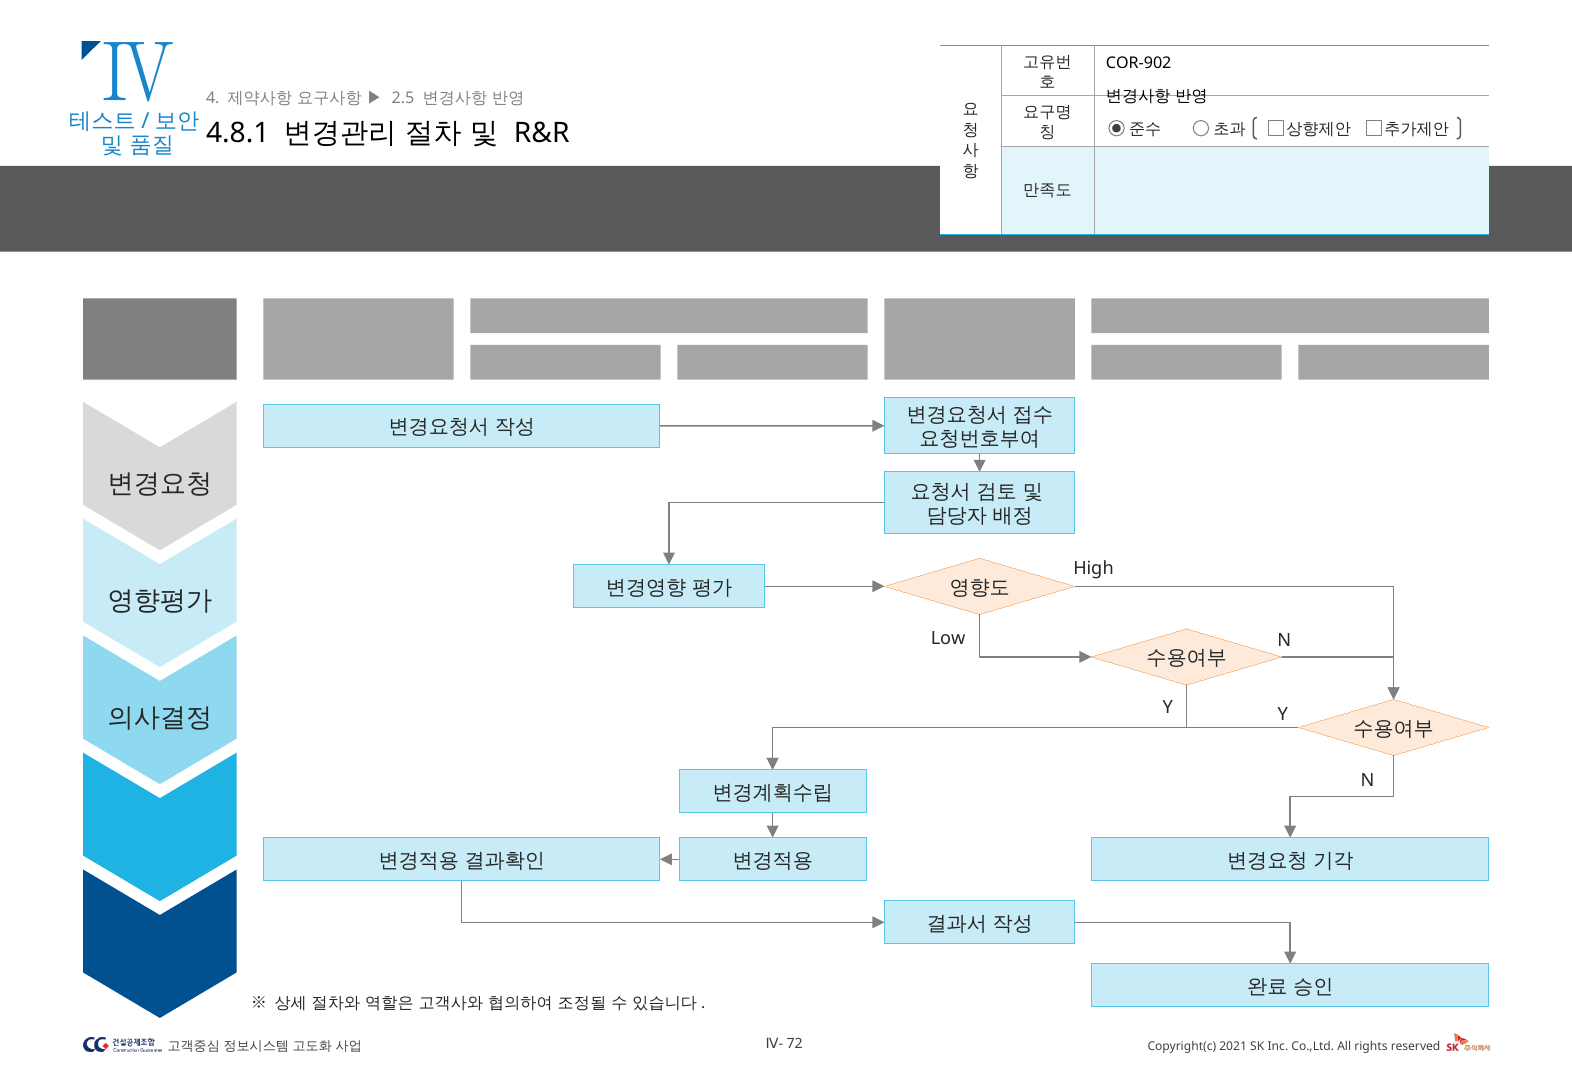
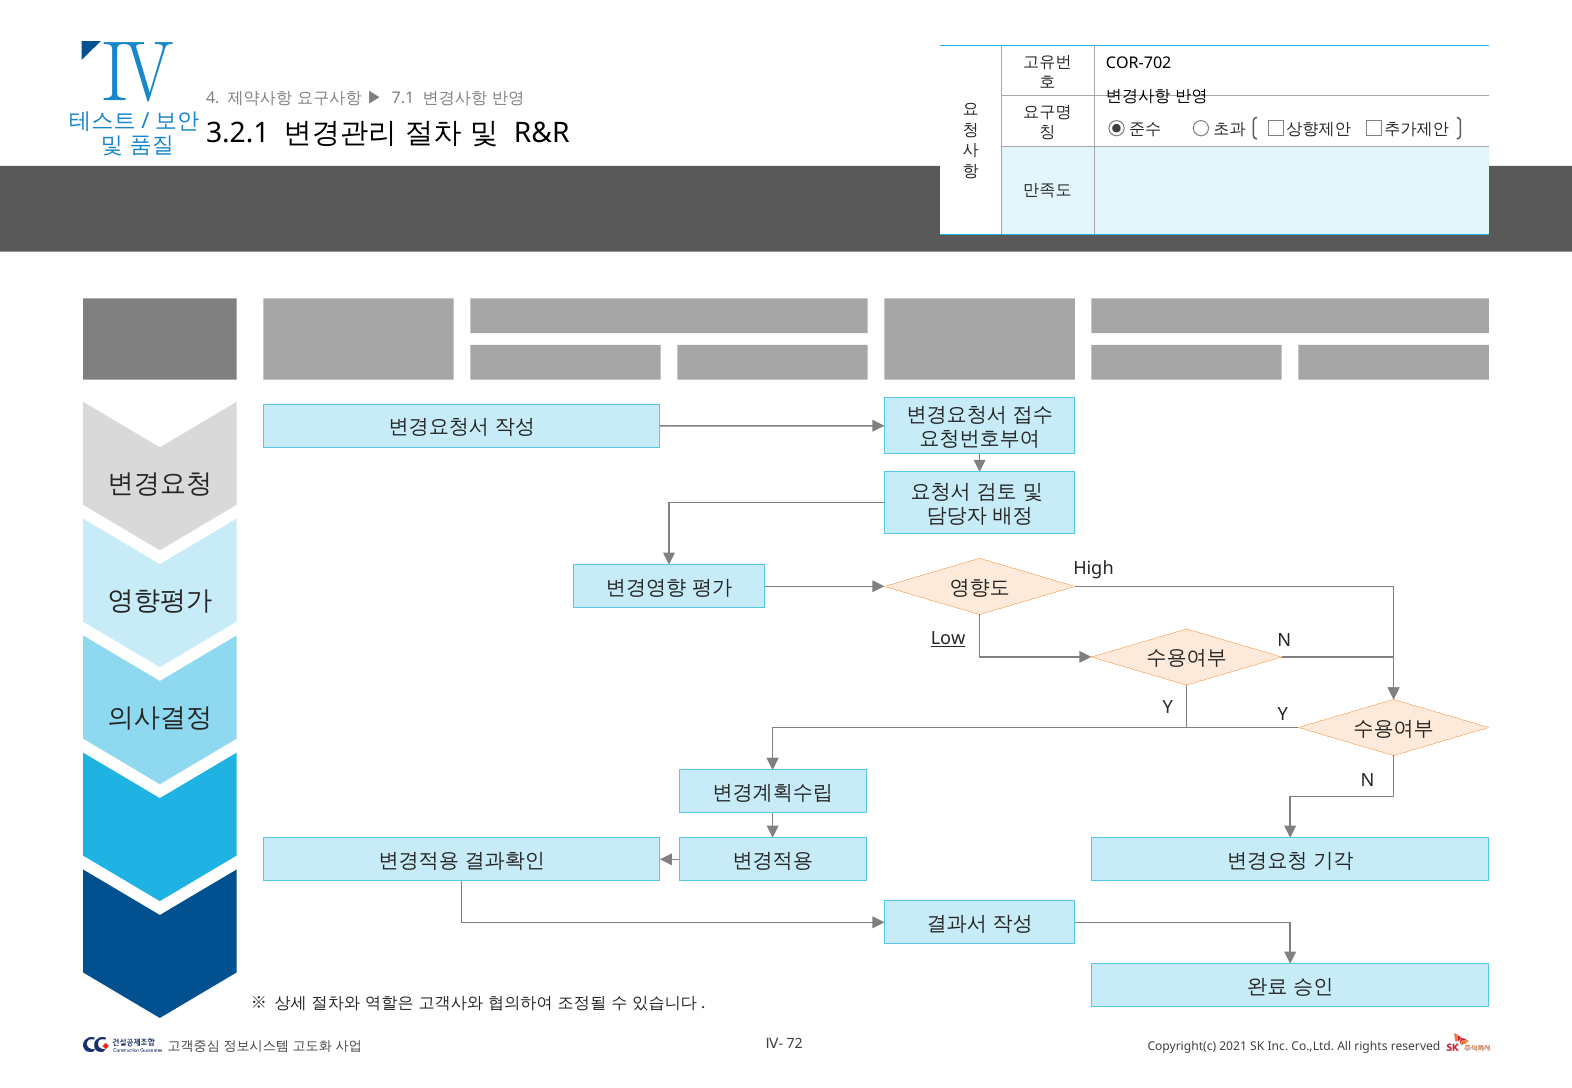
COR-902: COR-902 -> COR-702 (1139, 63)
2.5: 2.5 -> 7.1 (403, 98)
4.8.1: 4.8.1 -> 3.2.1 (238, 133)
Low underline: none -> present (948, 639)
